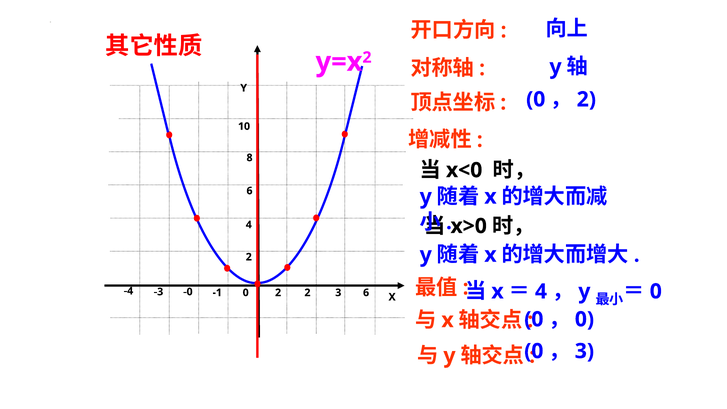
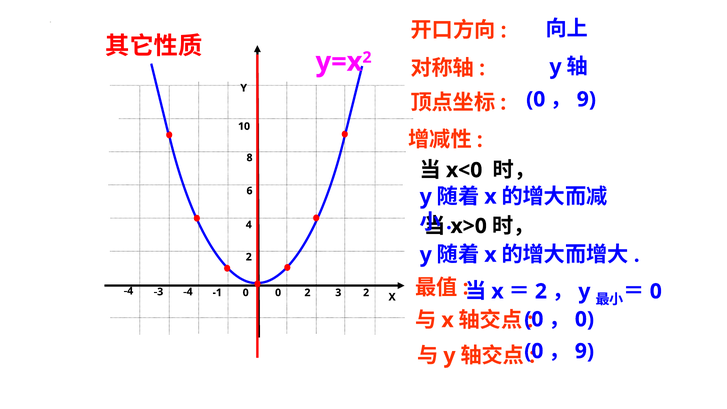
2: 2 -> 9 (586, 99)
4: 4 -> 2 (541, 291)
-0: -0 -> -4 (188, 292)
2: 2 -> 0 (278, 293)
3 6: 6 -> 2 (366, 293)
3: 3 -> 9 (584, 351)
